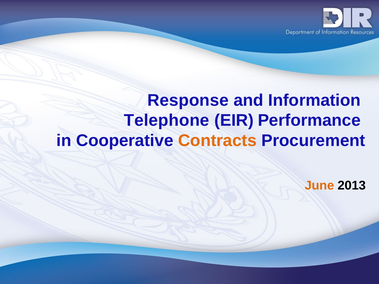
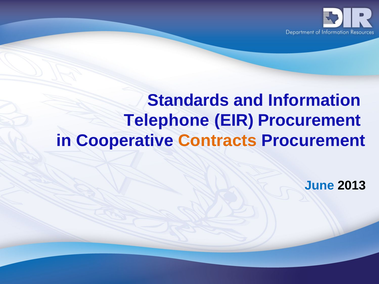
Response: Response -> Standards (188, 100)
EIR Performance: Performance -> Procurement (309, 121)
June colour: orange -> blue (319, 186)
